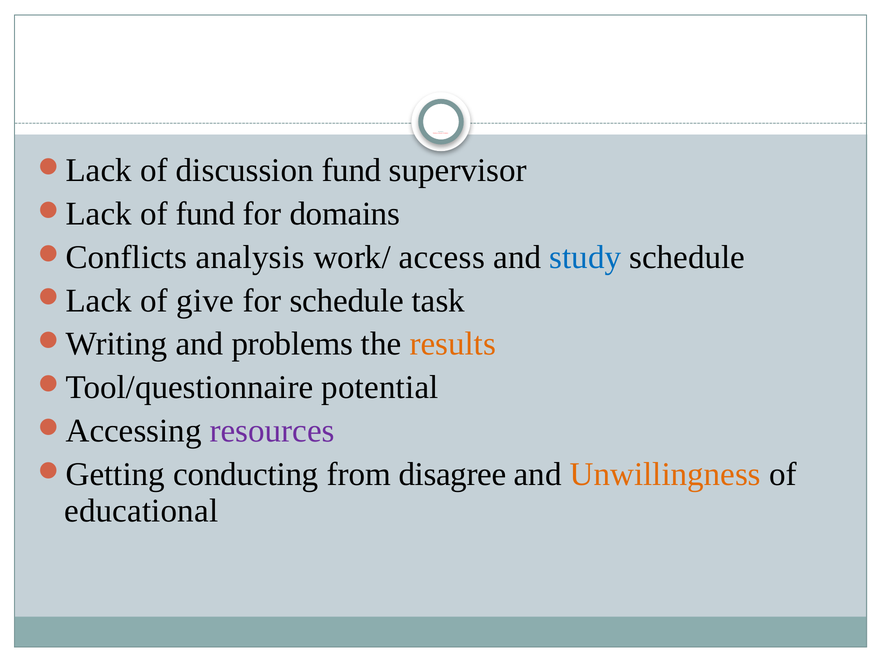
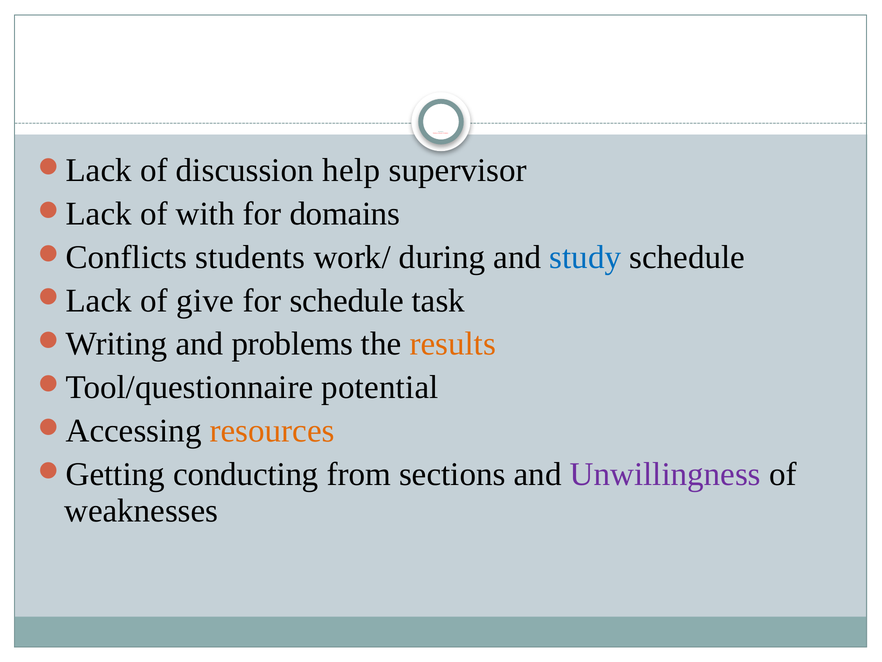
discussion fund: fund -> help (351, 170)
of fund: fund -> with (205, 214)
analysis: analysis -> students (250, 257)
access: access -> during (442, 257)
resources colour: purple -> orange (272, 430)
disagree: disagree -> sections (452, 474)
Unwillingness colour: orange -> purple (665, 474)
educational: educational -> weaknesses (141, 511)
